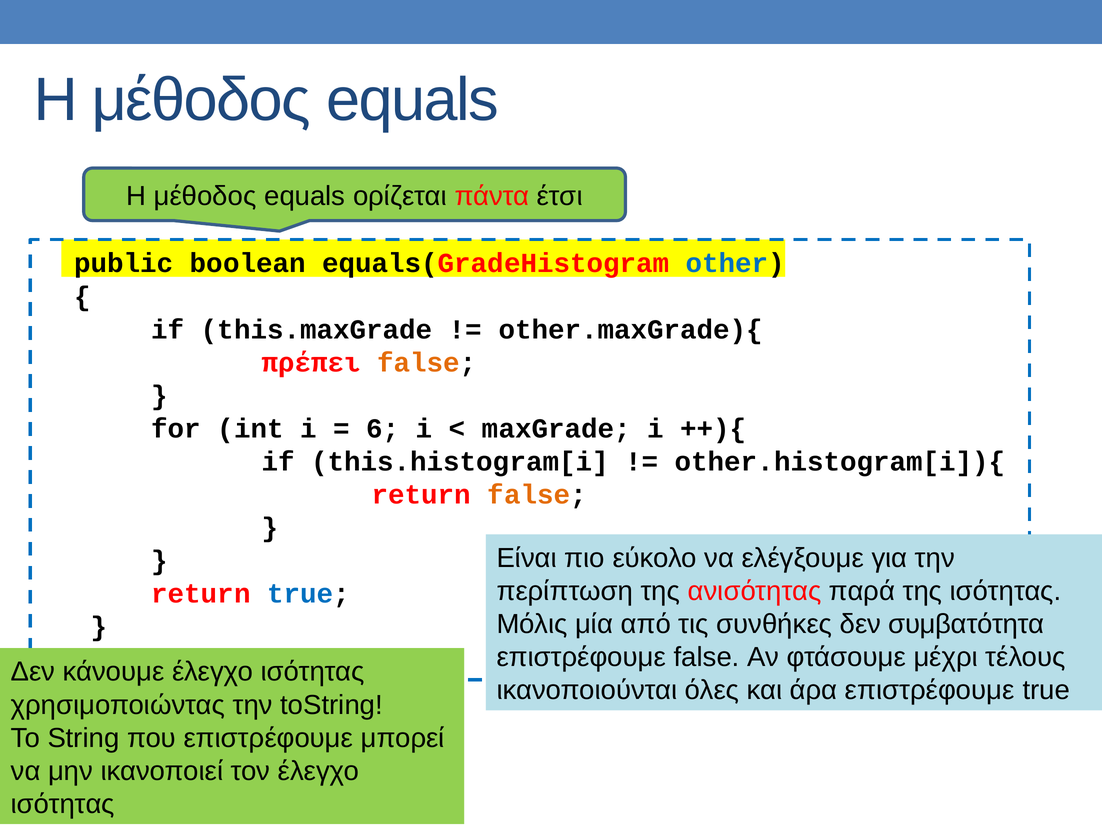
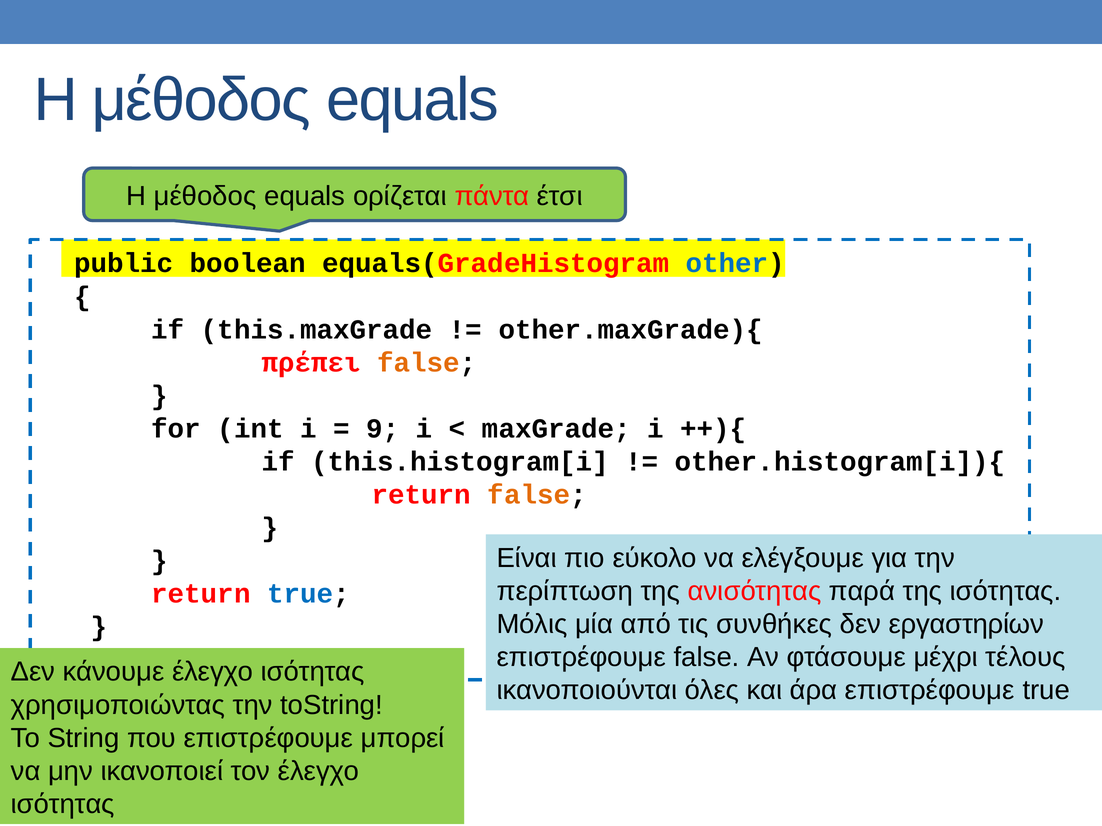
6: 6 -> 9 (383, 429)
συμβατότητα: συμβατότητα -> εργαστηρίων (966, 625)
